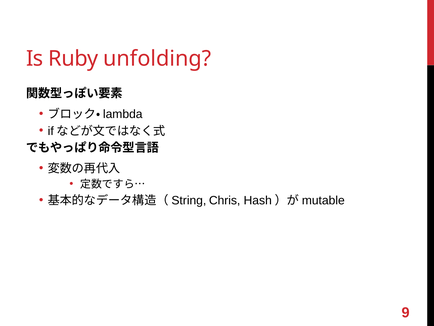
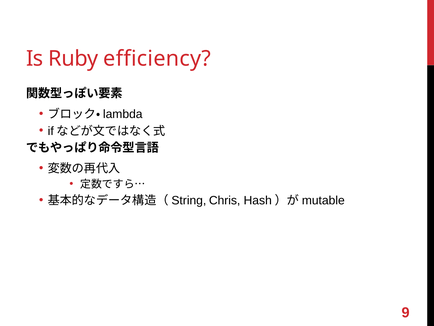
unfolding: unfolding -> efficiency (157, 59)
